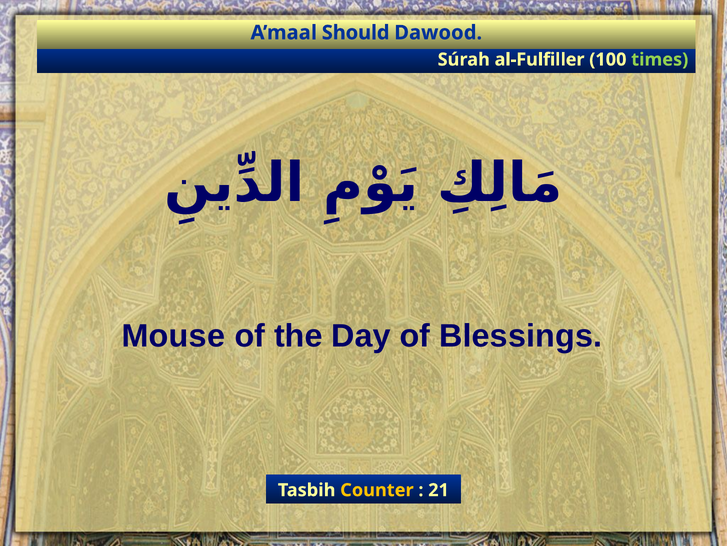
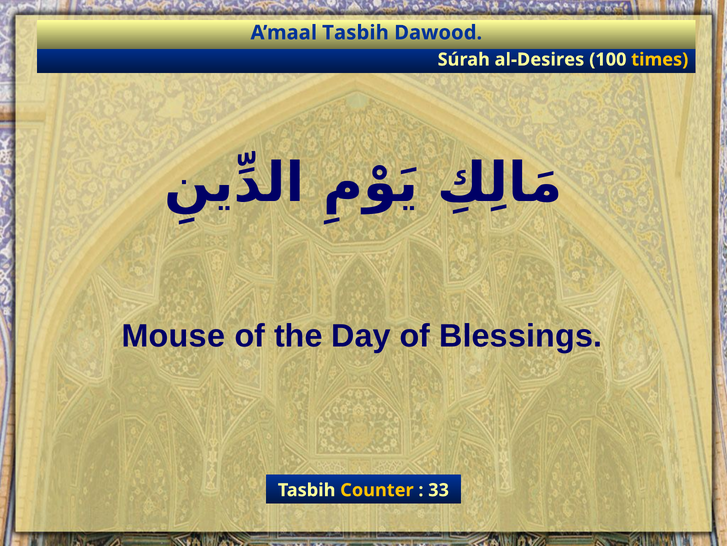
A’maal Should: Should -> Tasbih (355, 33)
al-Fulfiller: al-Fulfiller -> al-Desires (539, 60)
times colour: light green -> yellow (660, 60)
21: 21 -> 33 (439, 490)
